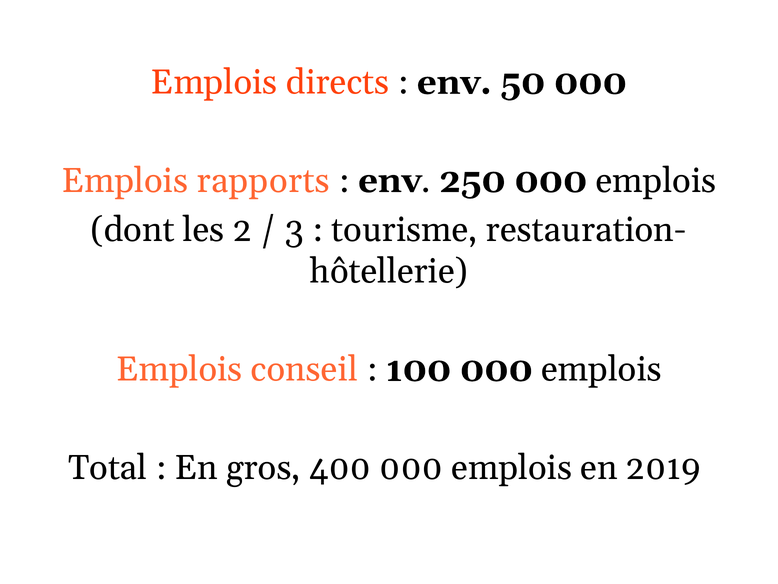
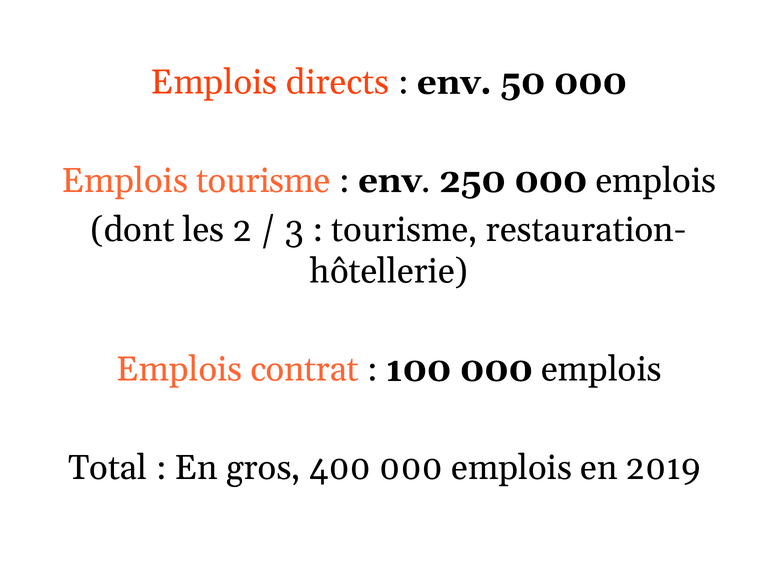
Emplois rapports: rapports -> tourisme (264, 180)
conseil: conseil -> contrat (305, 369)
